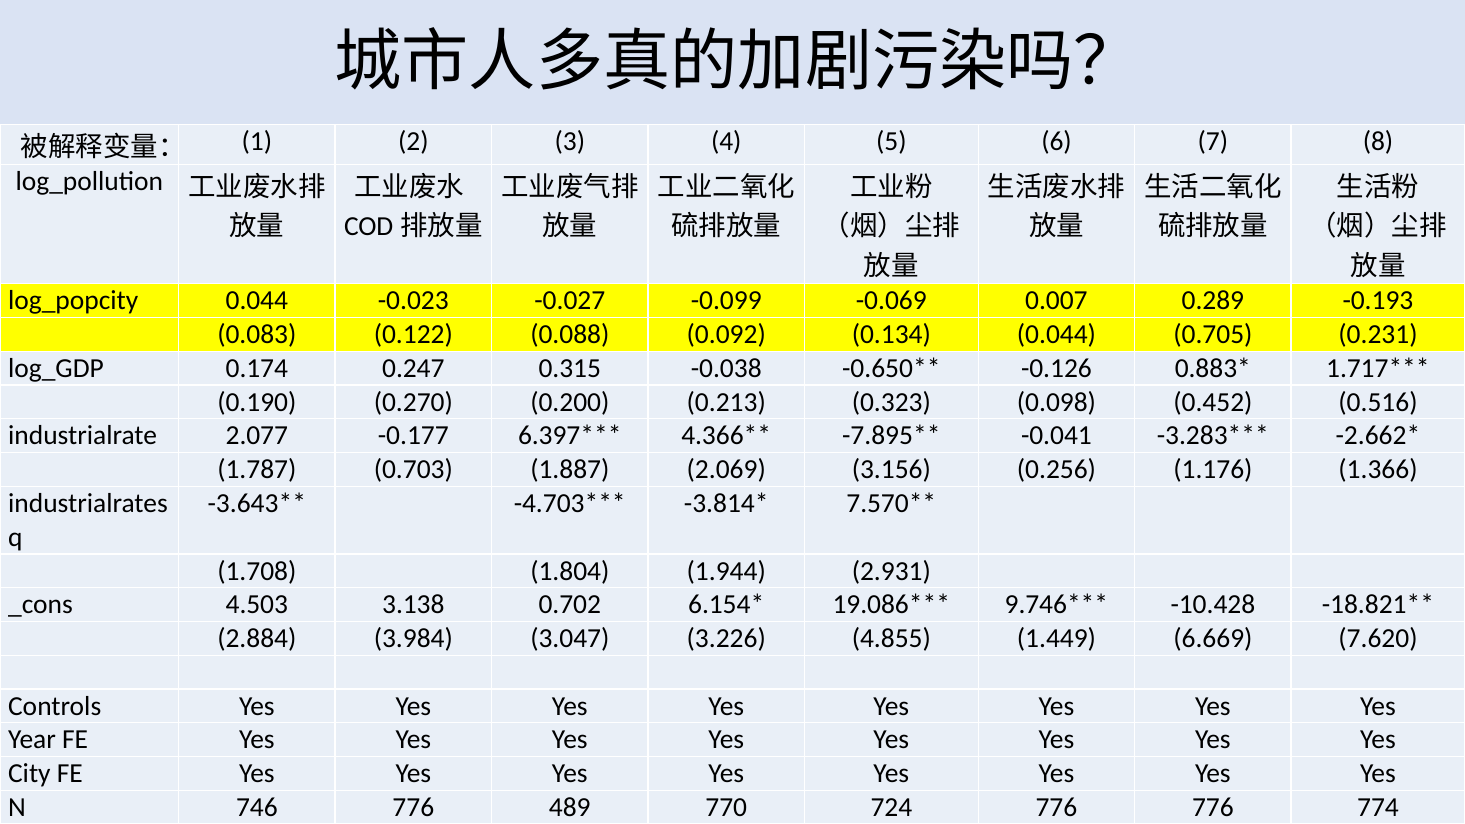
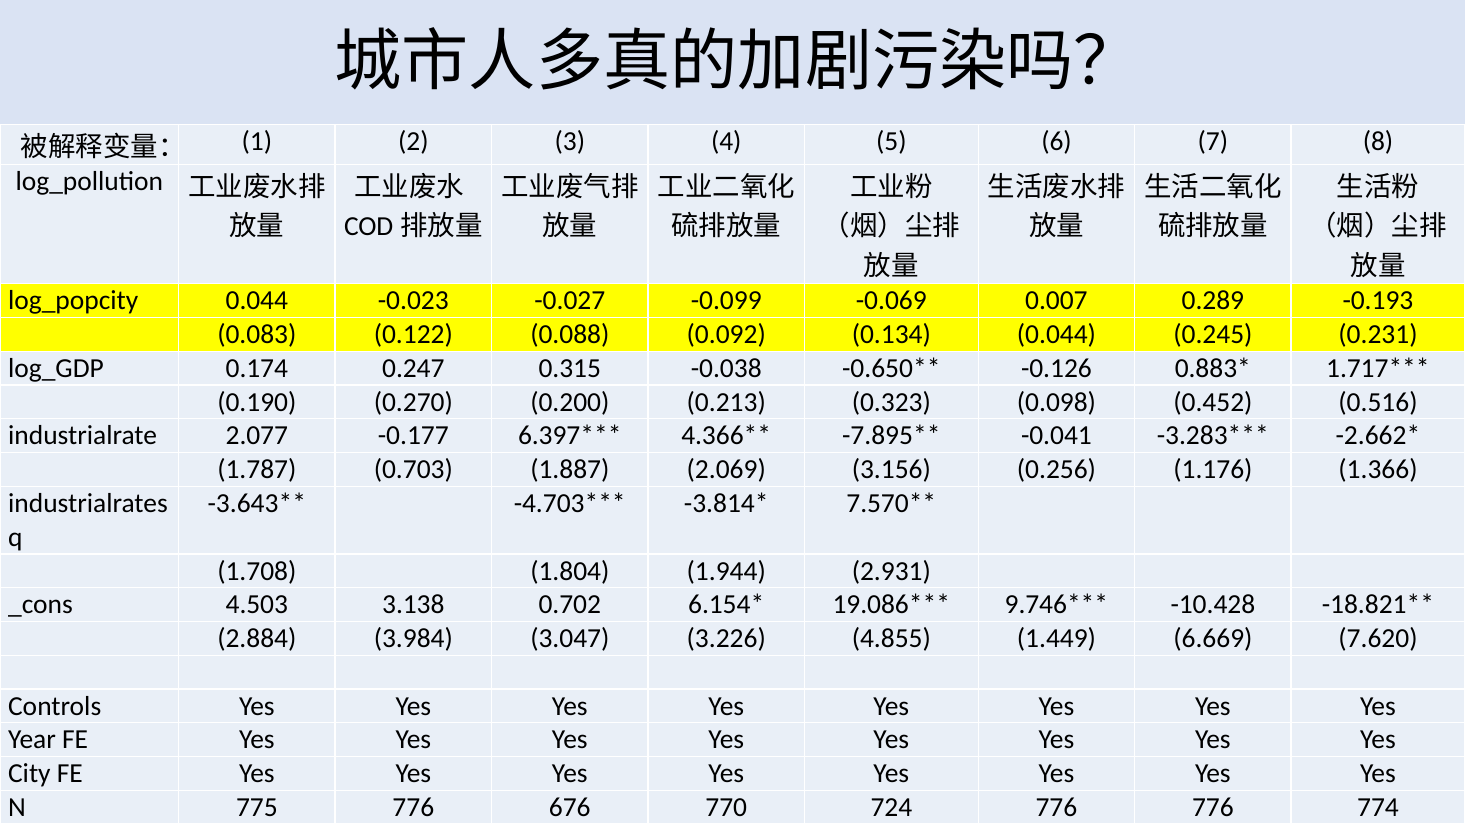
0.044 0.705: 0.705 -> 0.245 (1213, 335)
746: 746 -> 775 (257, 808)
489: 489 -> 676 (570, 808)
